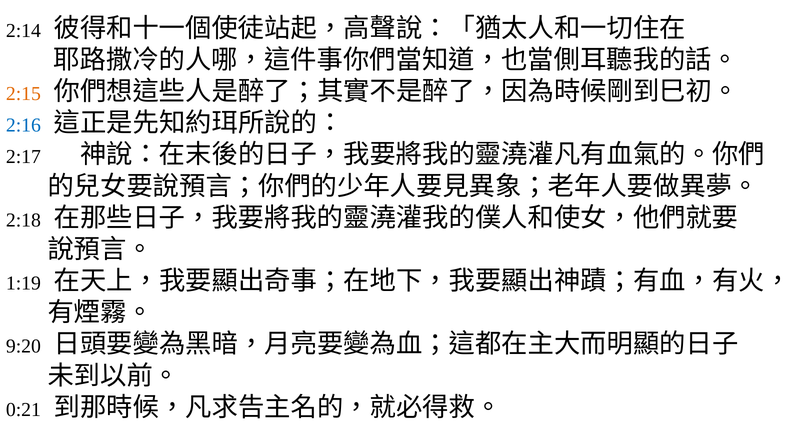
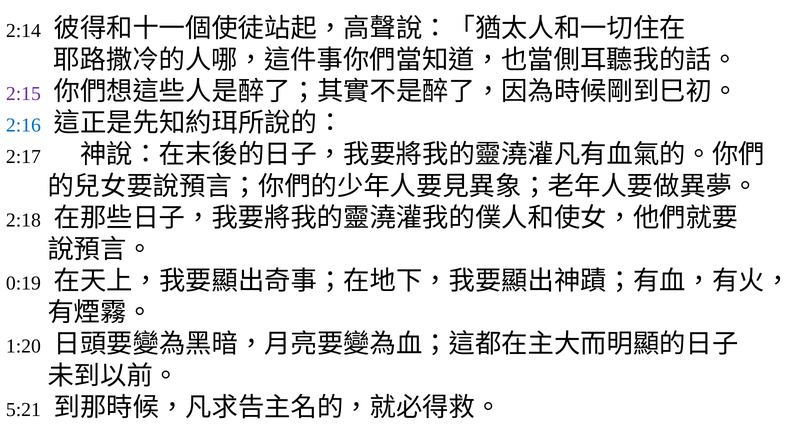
2:15 colour: orange -> purple (23, 94)
1:19: 1:19 -> 0:19 (23, 283)
9:20: 9:20 -> 1:20 (23, 346)
0:21: 0:21 -> 5:21 (23, 409)
